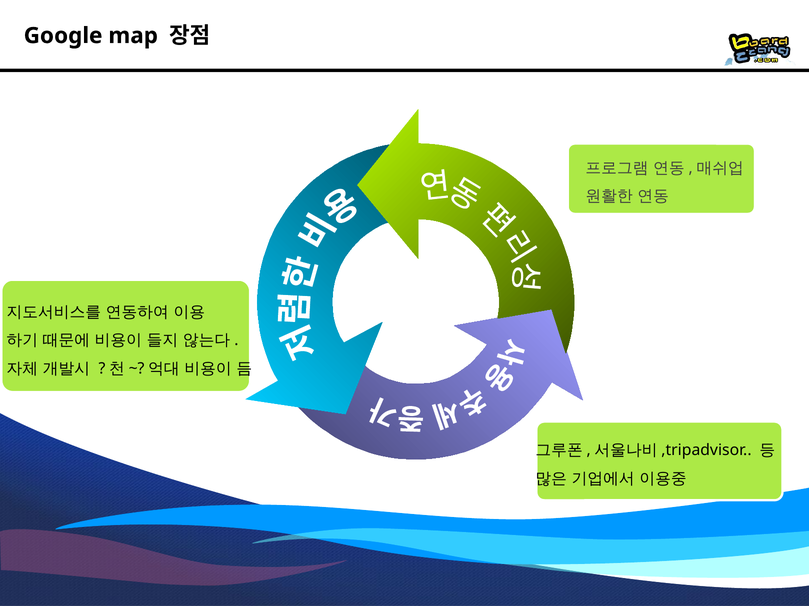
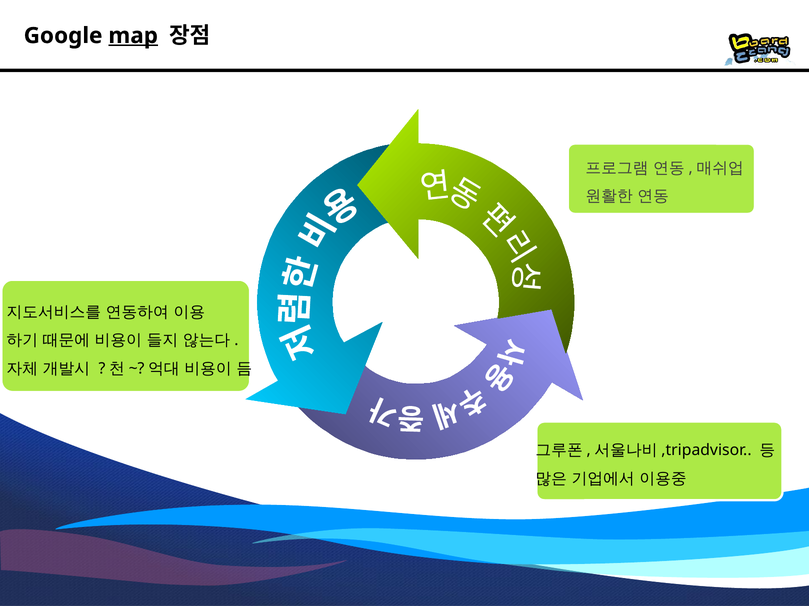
map underline: none -> present (133, 36)
